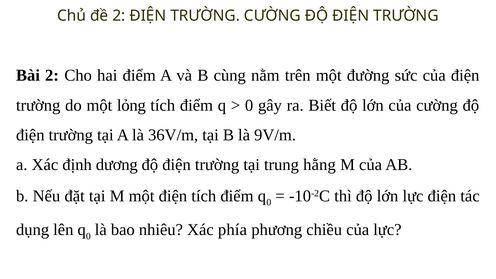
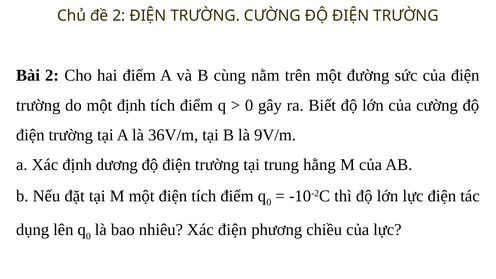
một lỏng: lỏng -> định (131, 105)
Xác phía: phía -> điện (232, 230)
